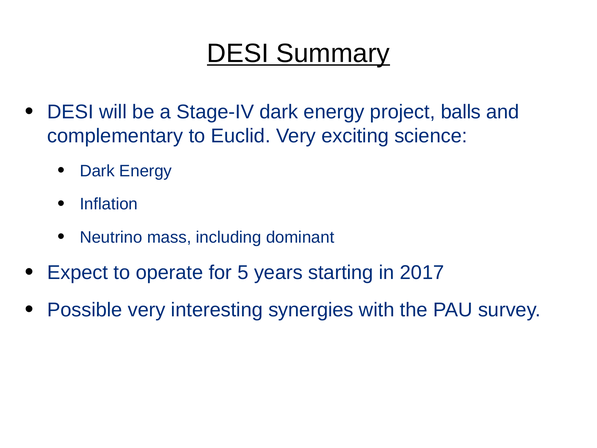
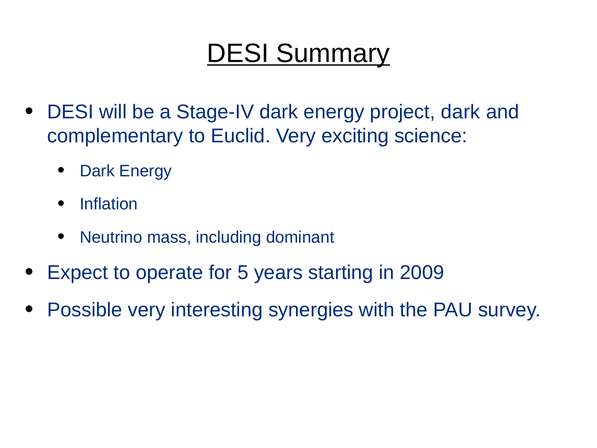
project balls: balls -> dark (461, 112)
2017: 2017 -> 2009 (422, 273)
